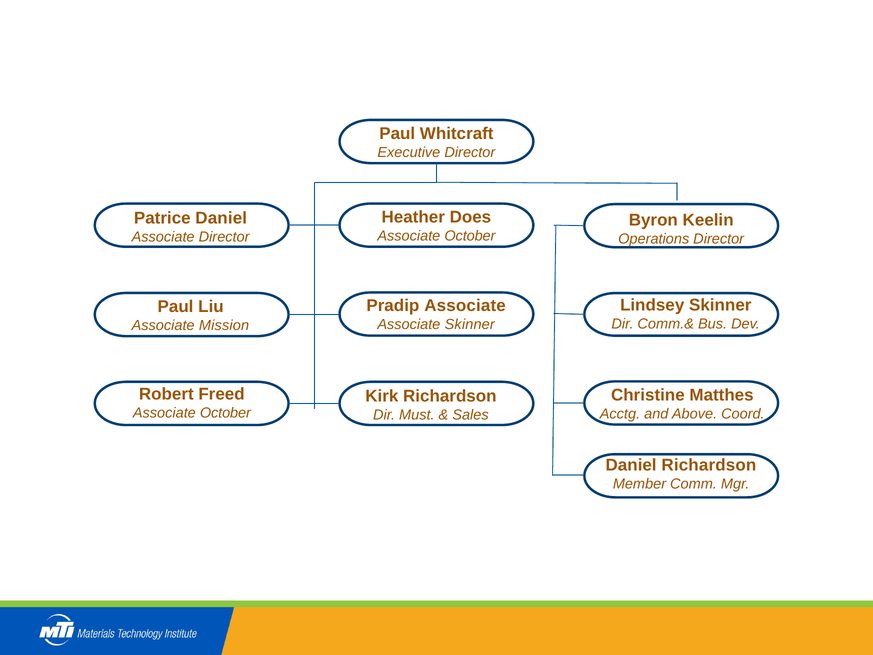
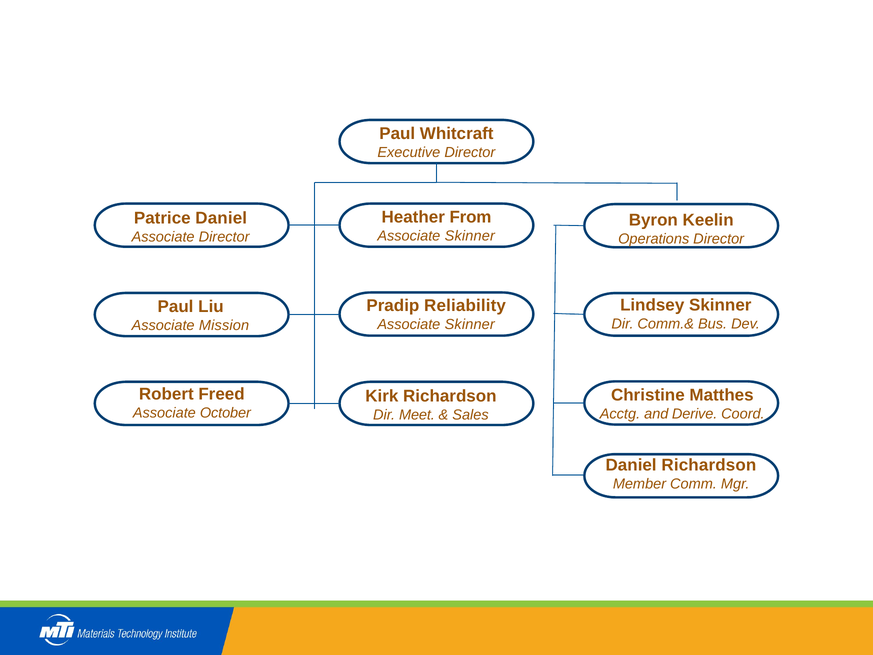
Does: Does -> From (470, 217)
October: October -> Skinner (470, 236)
Pradip Associate: Associate -> Reliability (465, 306)
Above: Above -> Derive (695, 414)
Must: Must -> Meet (417, 415)
